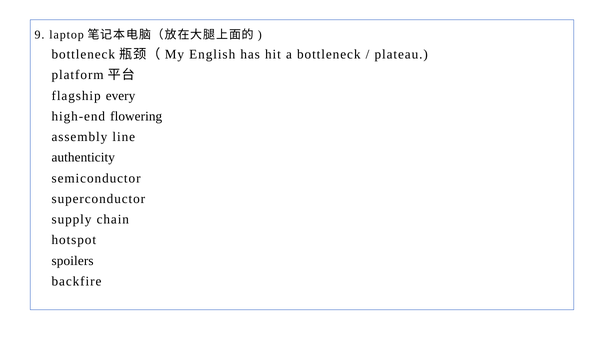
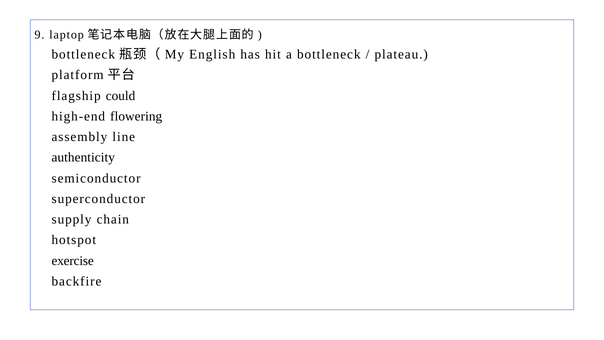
every: every -> could (121, 96)
spoilers: spoilers -> exercise (73, 260)
